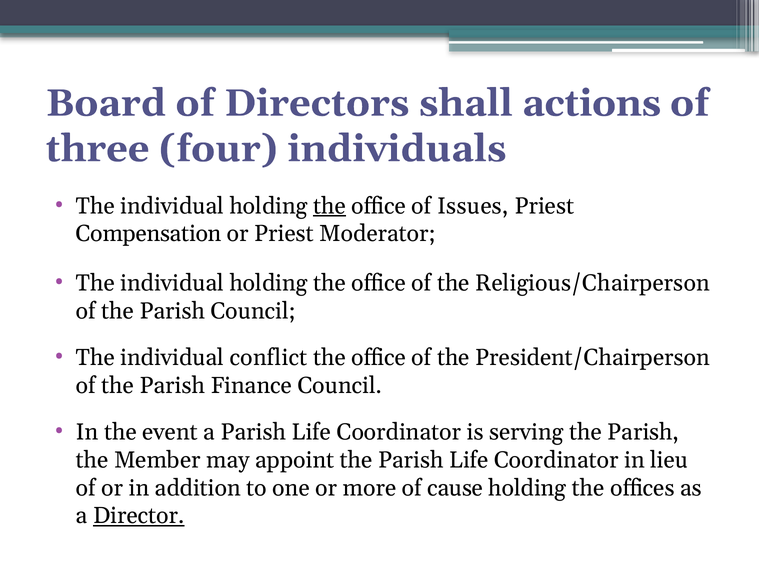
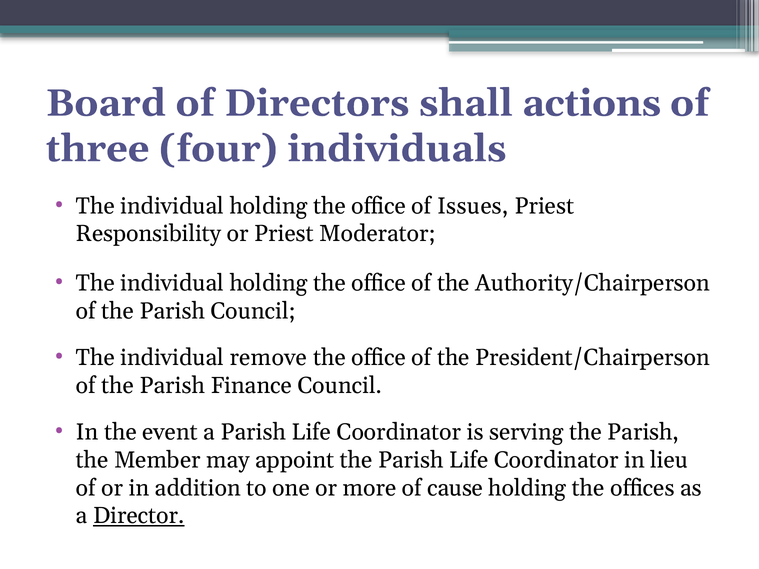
the underline: present -> none (329, 206)
Compensation: Compensation -> Responsibility (149, 234)
Religious/Chairperson: Religious/Chairperson -> Authority/Chairperson (593, 283)
conflict: conflict -> remove (268, 358)
